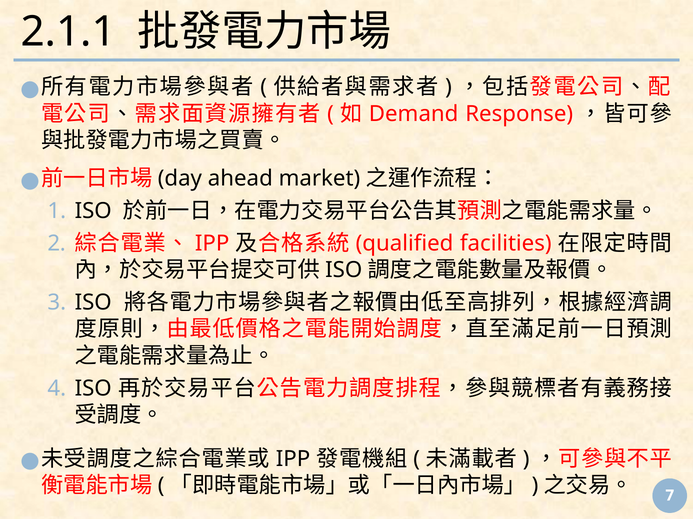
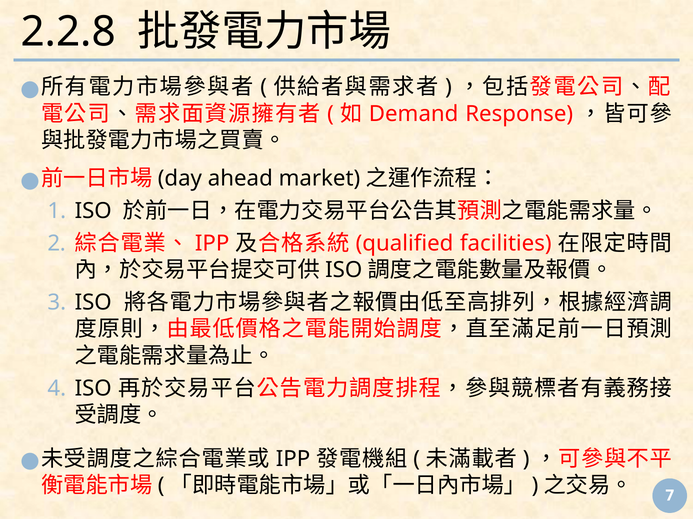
2.1.1: 2.1.1 -> 2.2.8 (68, 32)
